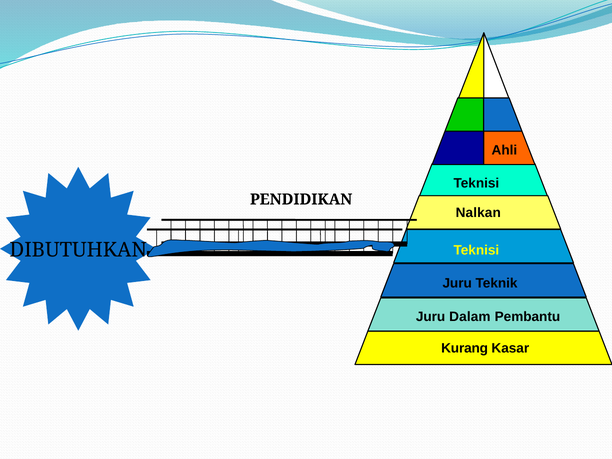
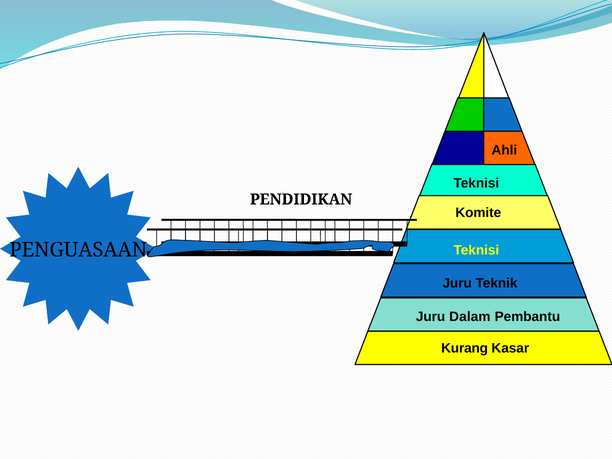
Nalkan: Nalkan -> Komite (478, 213)
DIBUTUHKAN: DIBUTUHKAN -> PENGUASAAN (78, 250)
